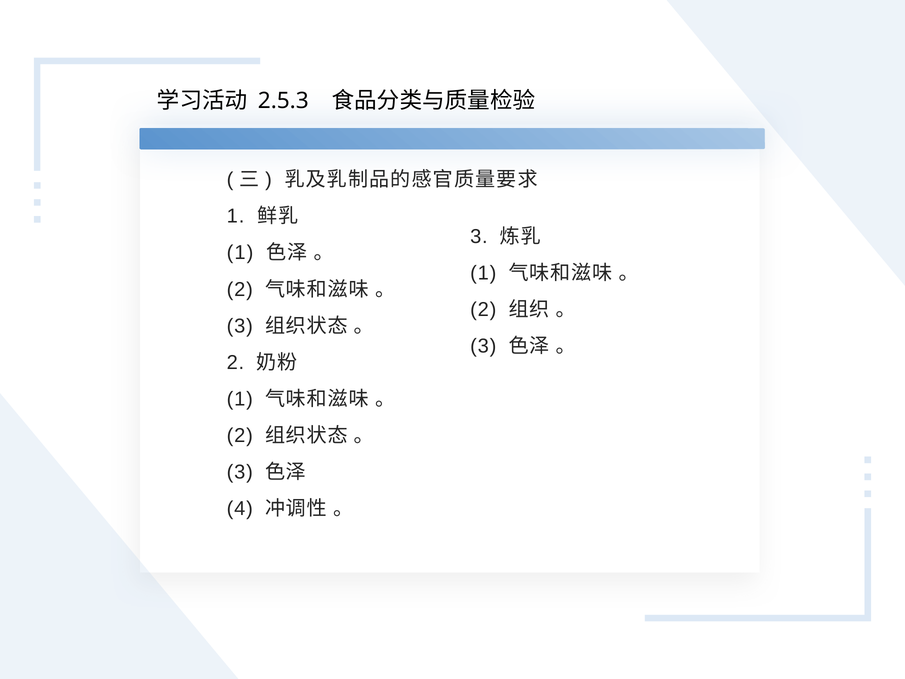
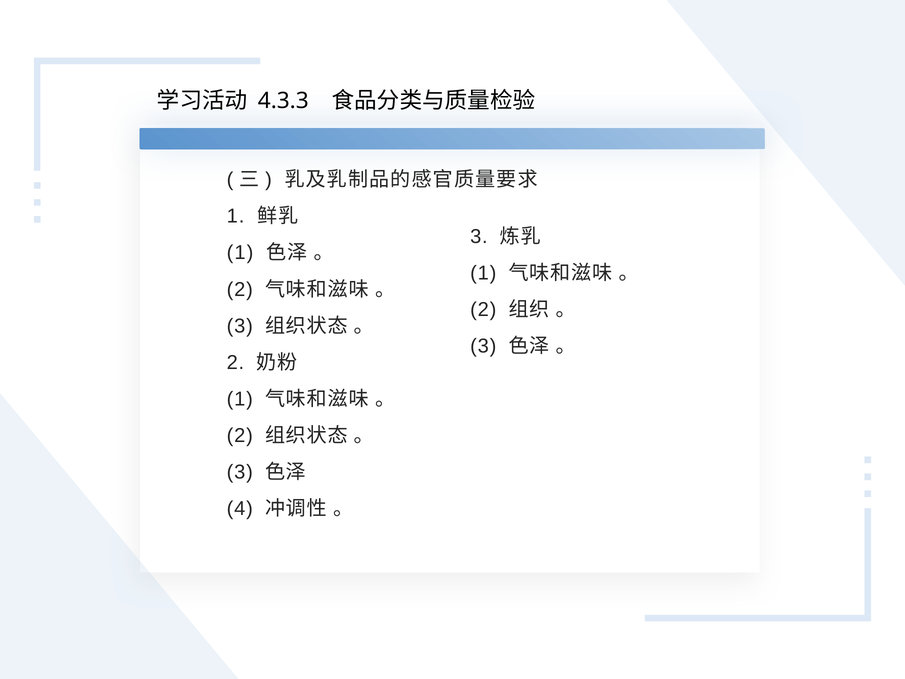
2.5.3: 2.5.3 -> 4.3.3 (283, 101)
